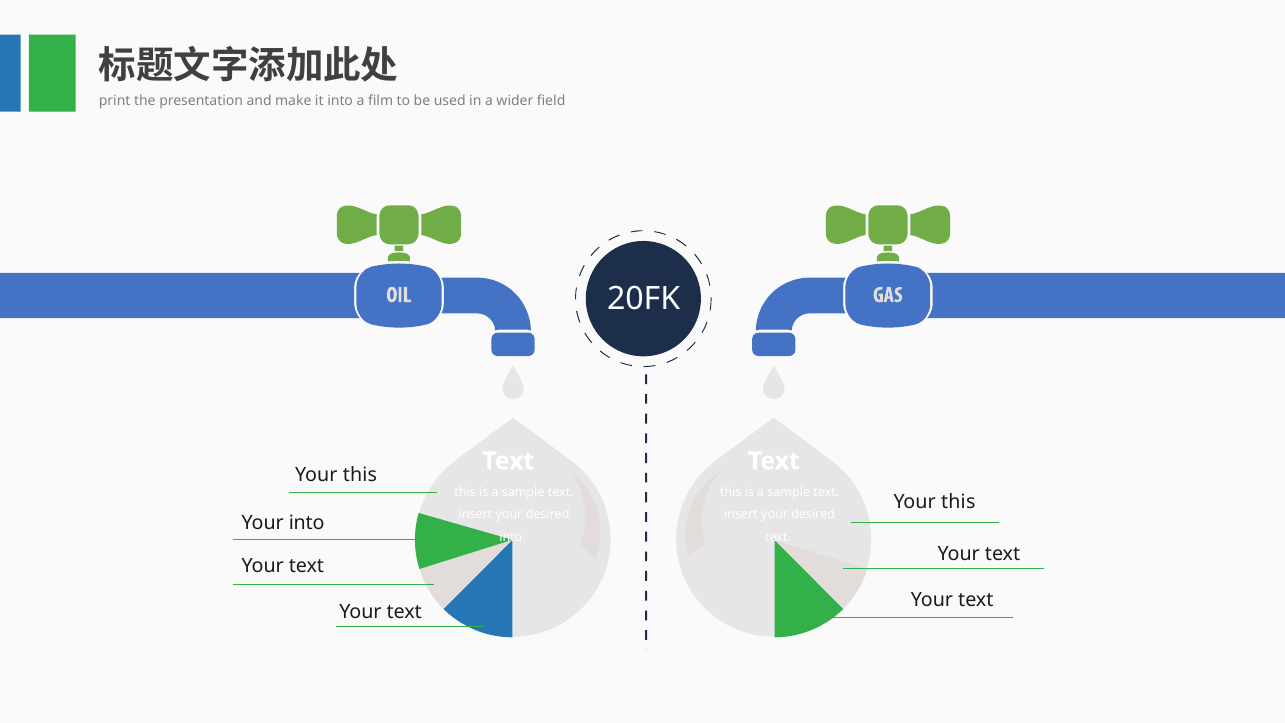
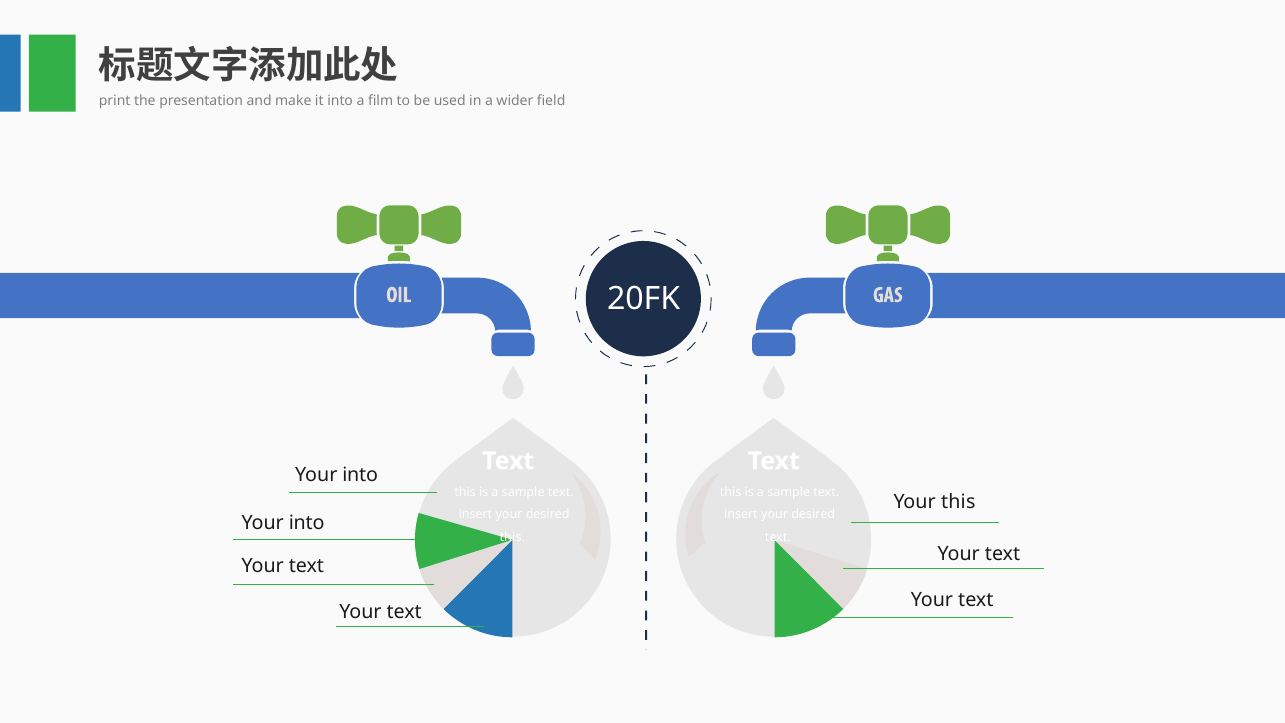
this: this -> into (360, 475)
into: into -> this (512, 537)
